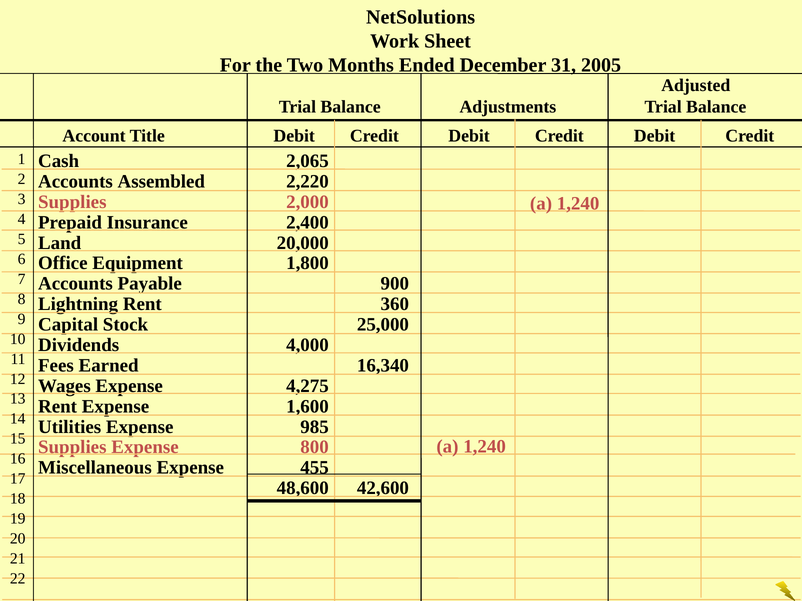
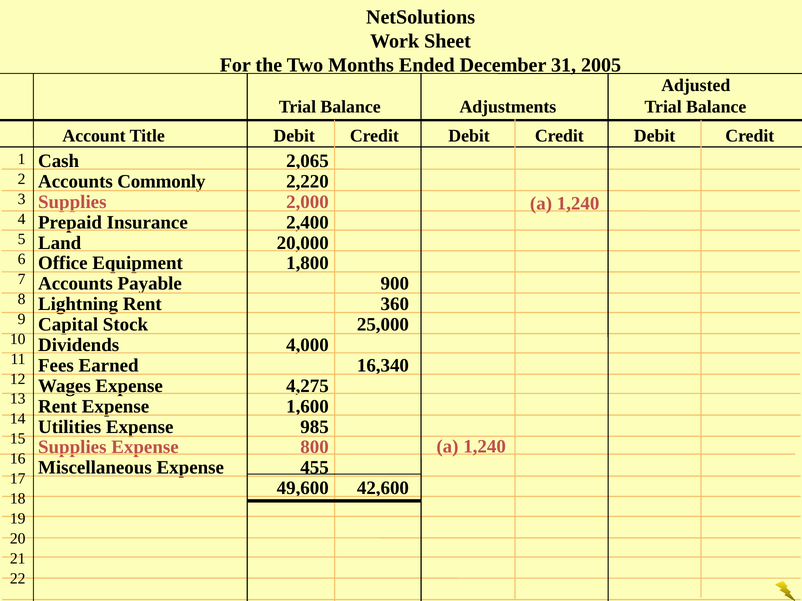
Assembled: Assembled -> Commonly (161, 182)
48,600: 48,600 -> 49,600 (303, 488)
